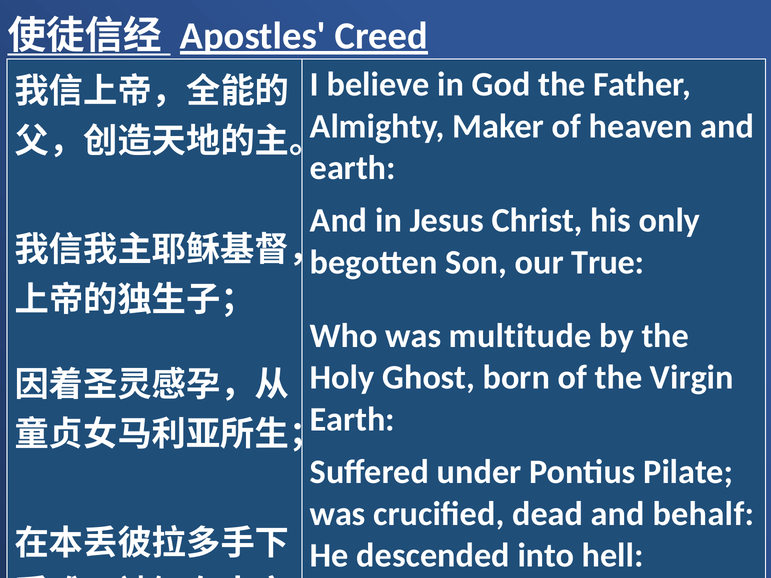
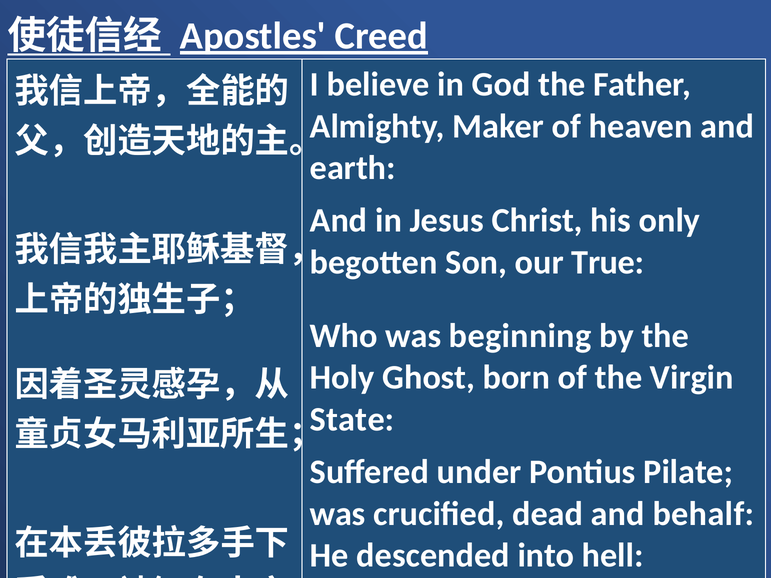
multitude: multitude -> beginning (520, 336)
Earth: Earth -> State (352, 420)
